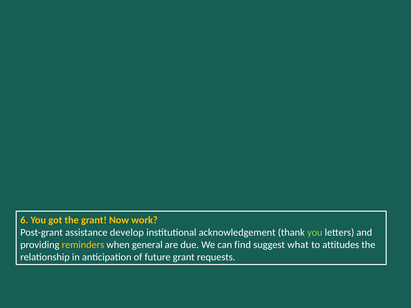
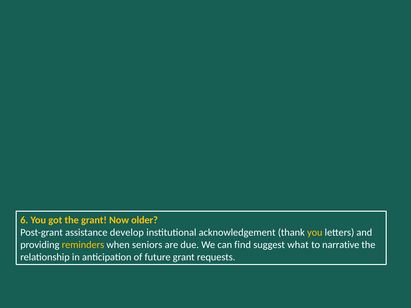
work: work -> older (145, 220)
you colour: light green -> yellow (315, 233)
general: general -> seniors (147, 245)
attitudes: attitudes -> narrative (341, 245)
